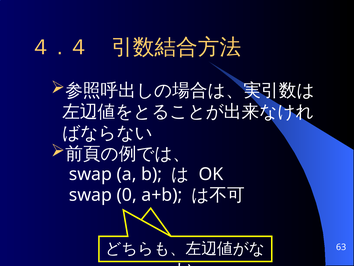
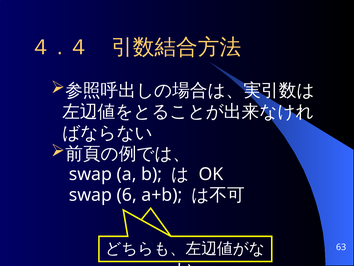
0: 0 -> 6 (127, 195)
